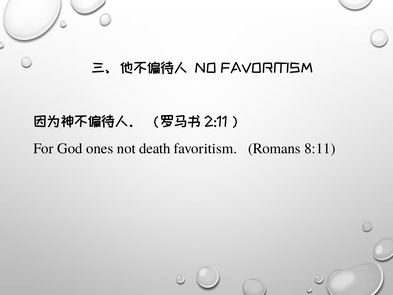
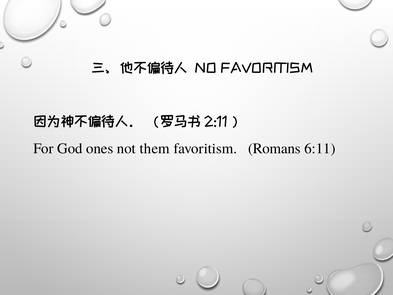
death: death -> them (155, 148)
8:11: 8:11 -> 6:11 (320, 148)
